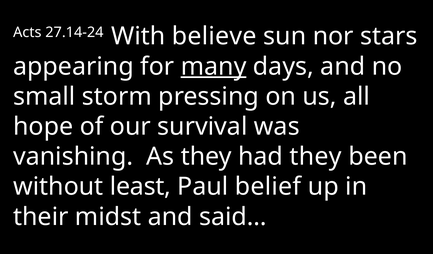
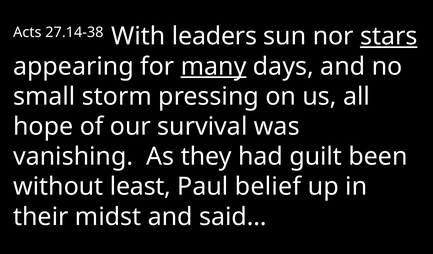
27.14-24: 27.14-24 -> 27.14-38 (74, 32)
believe: believe -> leaders (214, 36)
stars underline: none -> present (389, 36)
had they: they -> guilt (316, 156)
